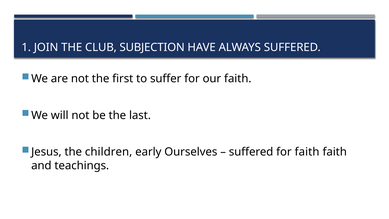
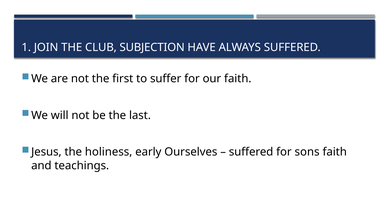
children: children -> holiness (109, 152)
for faith: faith -> sons (307, 152)
